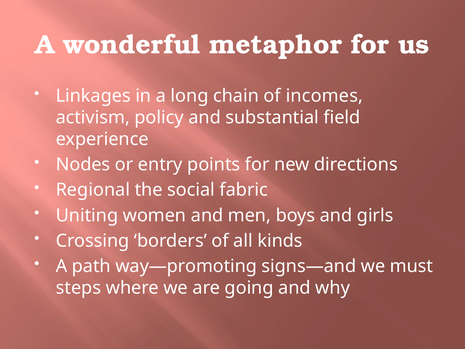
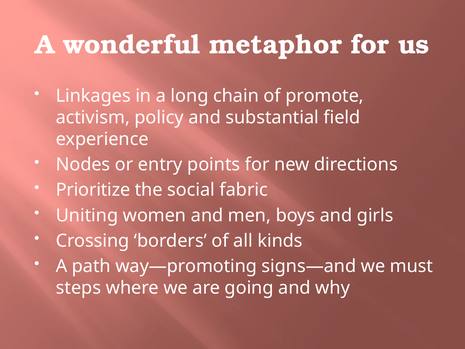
incomes: incomes -> promote (325, 96)
Regional: Regional -> Prioritize (93, 190)
